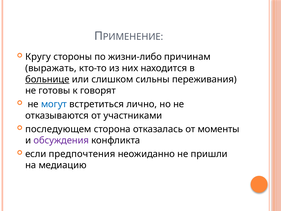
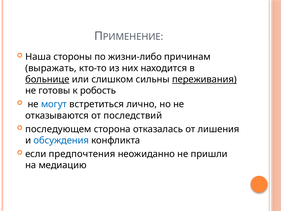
Кругу: Кругу -> Наша (38, 57)
переживания underline: none -> present (204, 79)
говорят: говорят -> робость (98, 91)
участниками: участниками -> последствий (133, 115)
моменты: моменты -> лишения (219, 129)
обсуждения colour: purple -> blue (61, 140)
